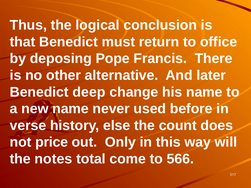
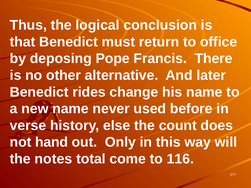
deep: deep -> rides (89, 92)
price: price -> hand (52, 142)
566: 566 -> 116 (180, 159)
